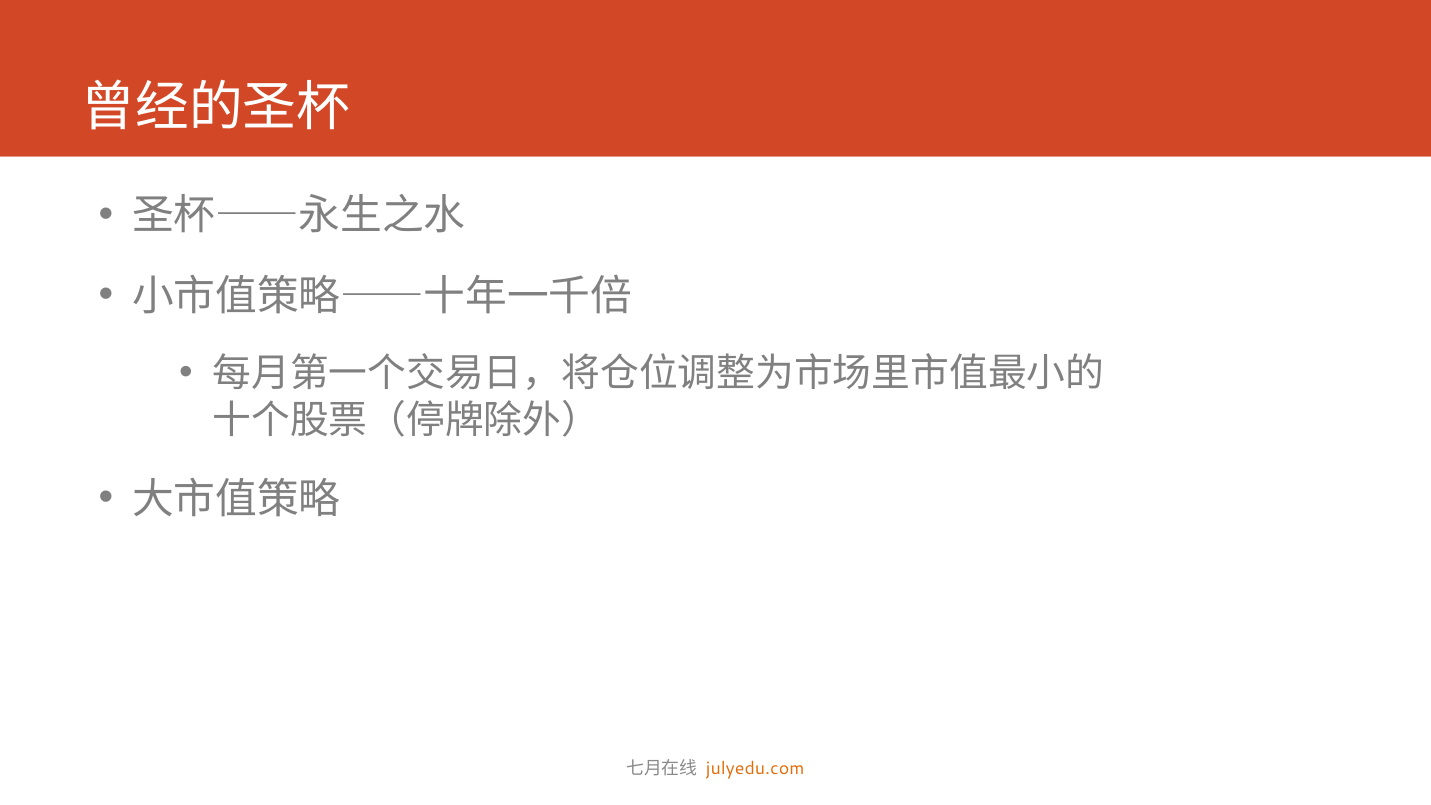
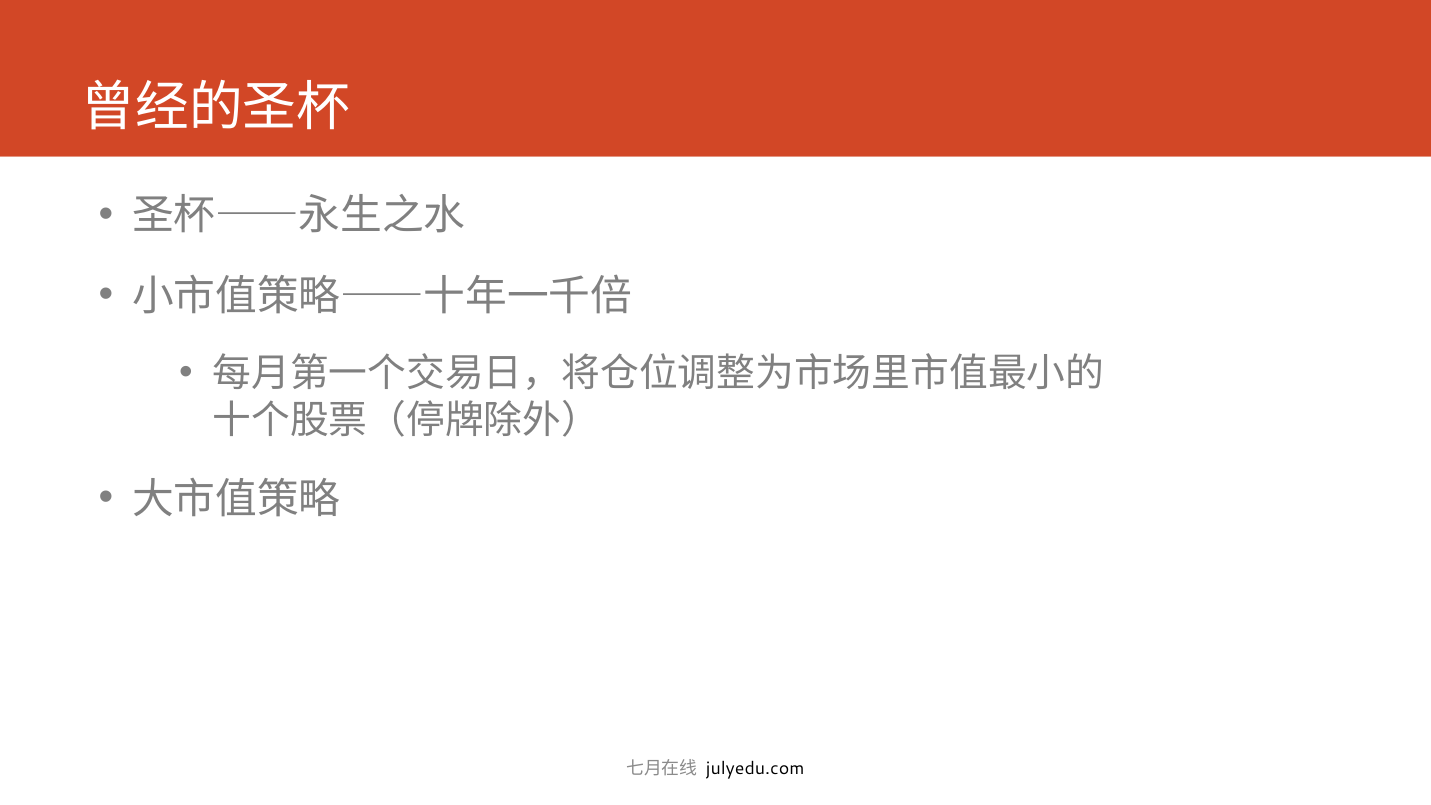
julyedu.com colour: orange -> black (755, 769)
